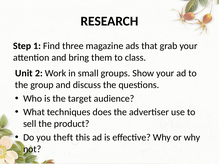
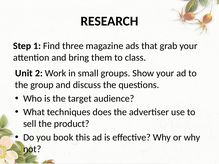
theft: theft -> book (63, 138)
